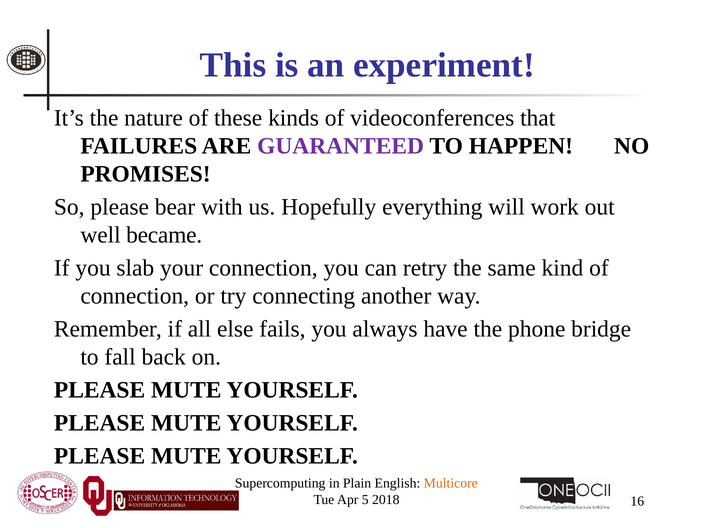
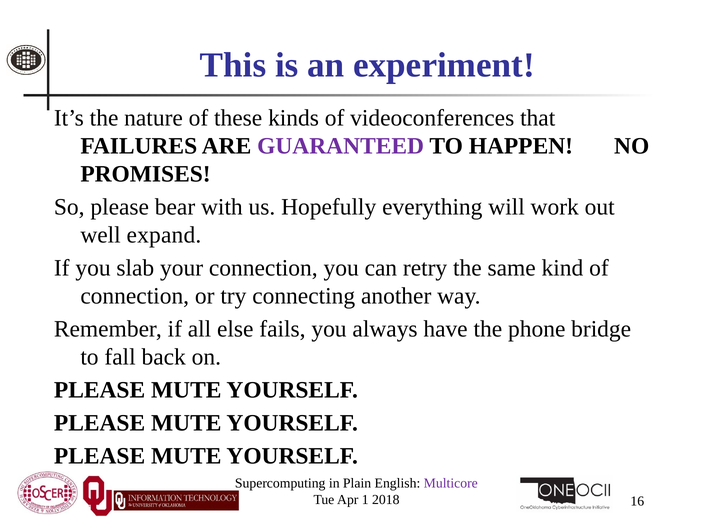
became: became -> expand (164, 235)
Multicore colour: orange -> purple (451, 483)
5: 5 -> 1 (365, 500)
